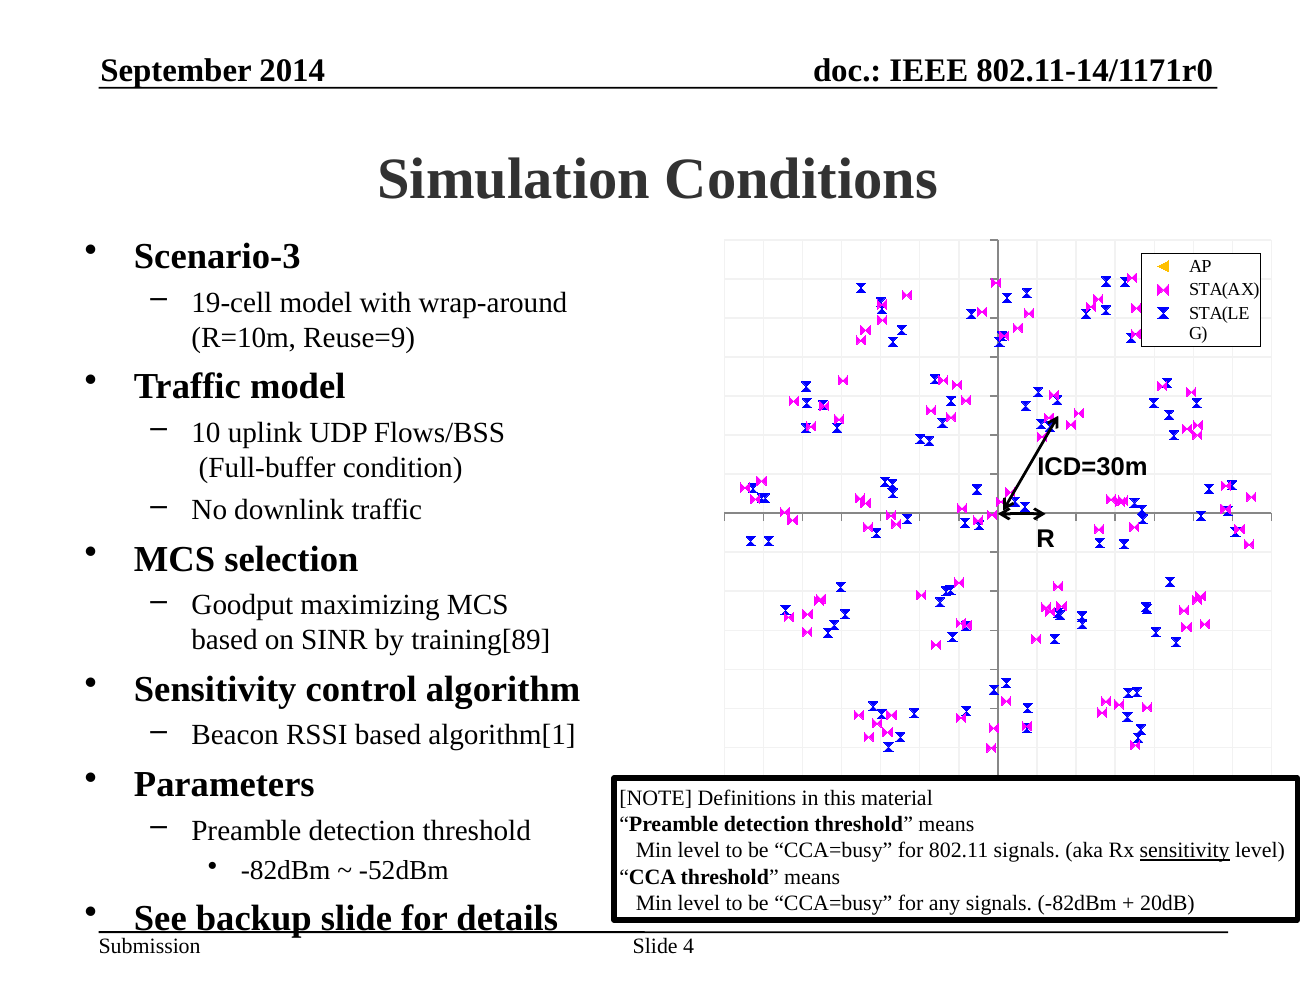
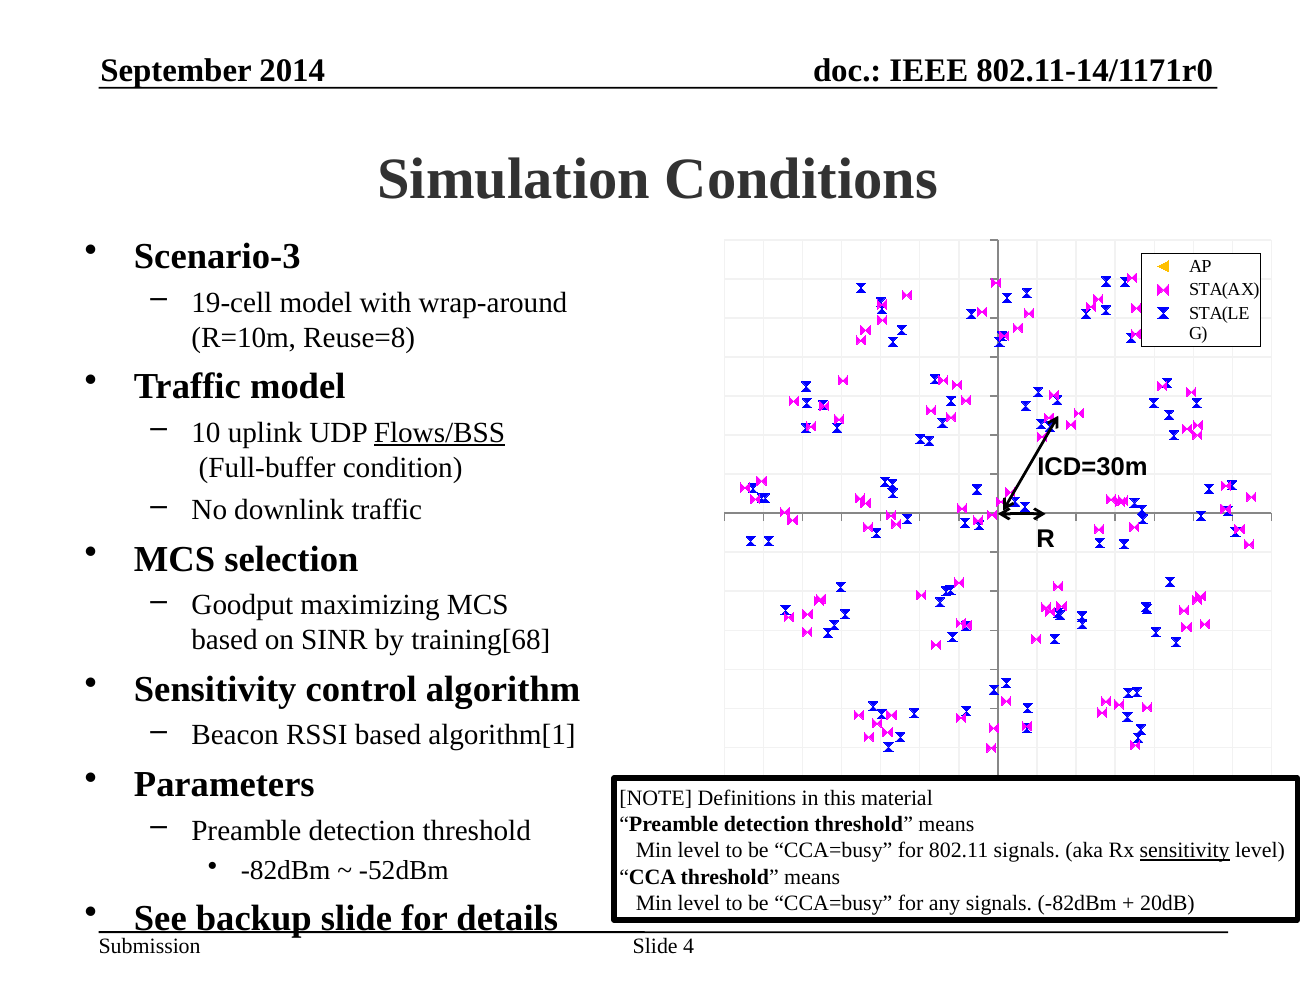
Reuse=9: Reuse=9 -> Reuse=8 (359, 338)
Flows/BSS underline: none -> present (439, 433)
training[89: training[89 -> training[68 (481, 640)
